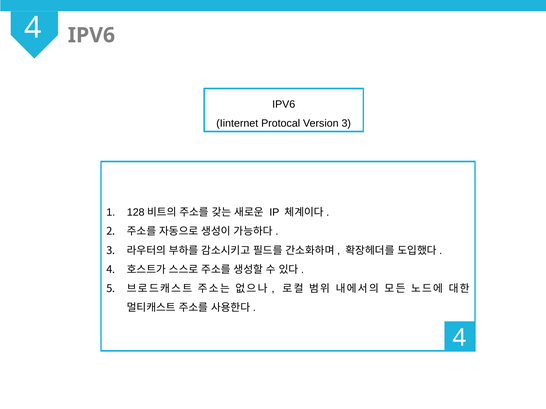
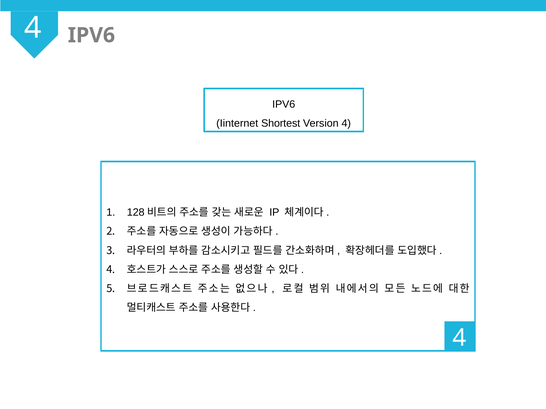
Protocal: Protocal -> Shortest (281, 124)
Version 3: 3 -> 4 (346, 124)
